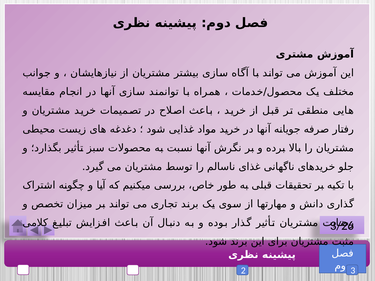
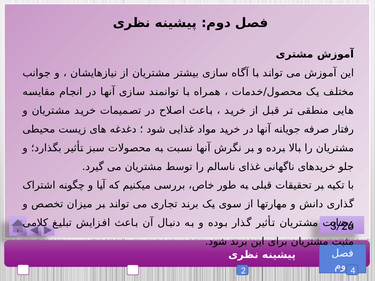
3: 3 -> 4 (353, 271)
